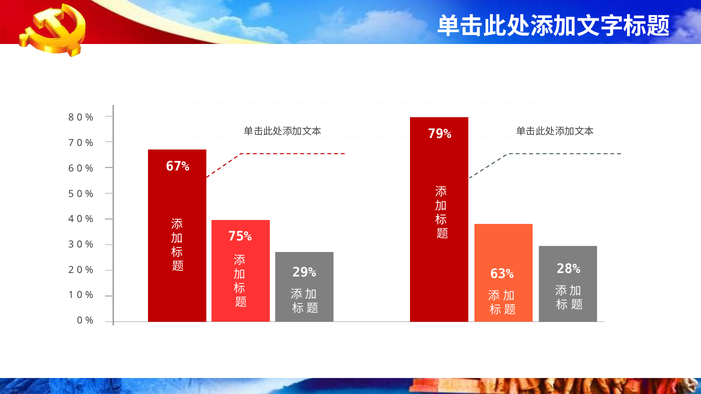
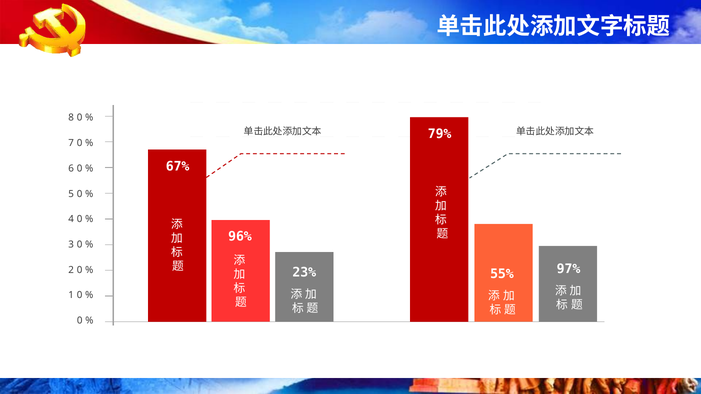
75%: 75% -> 96% (240, 236)
28%: 28% -> 97% (569, 269)
29%: 29% -> 23% (304, 272)
63%: 63% -> 55% (502, 274)
